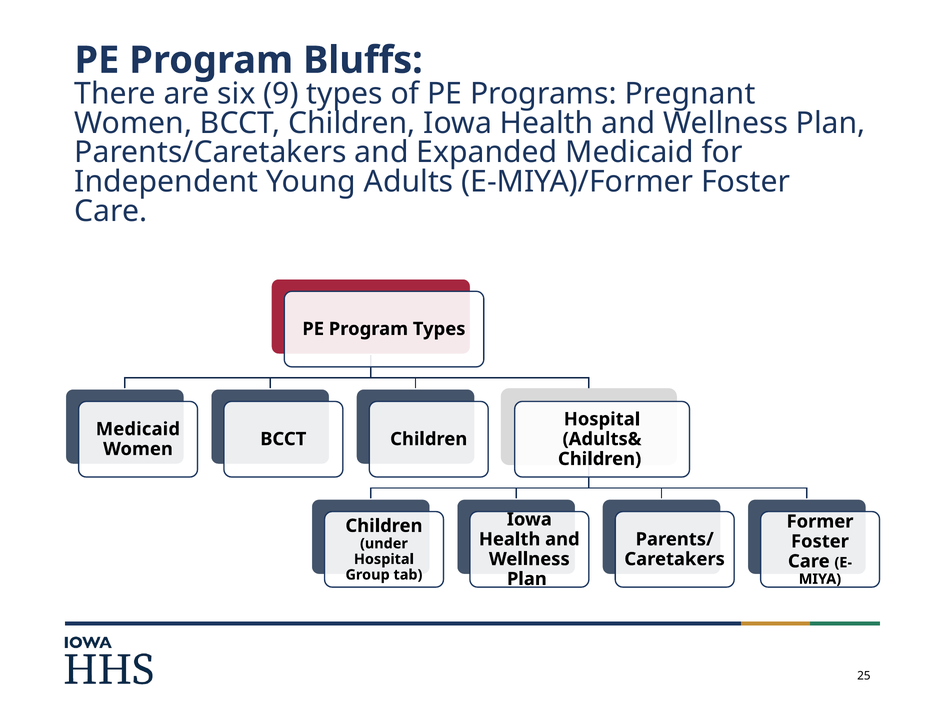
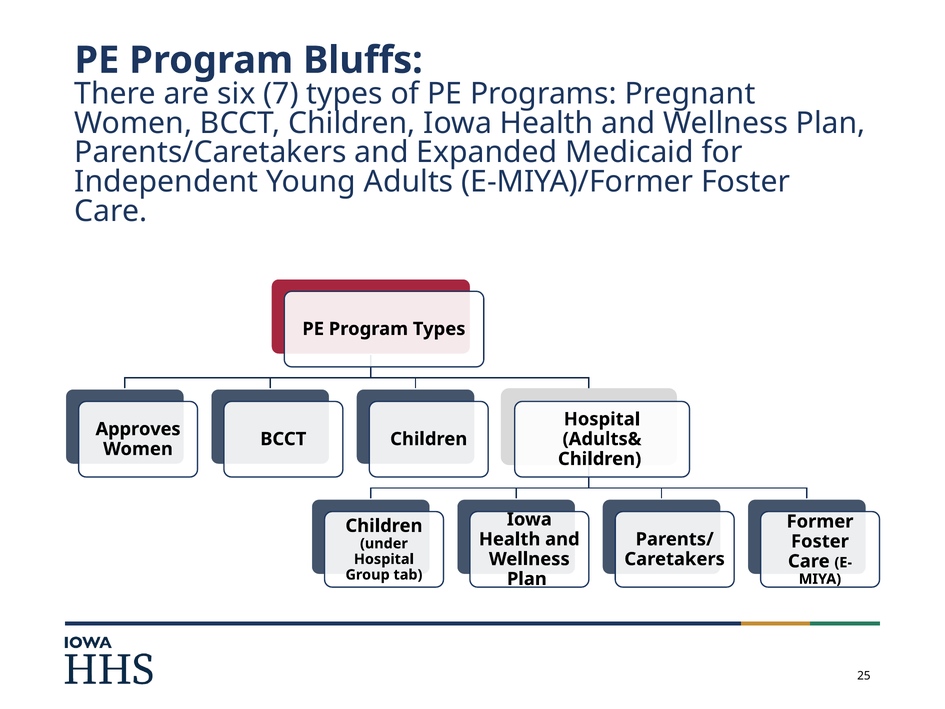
9: 9 -> 7 (281, 94)
Medicaid: Medicaid -> Approves (138, 429)
